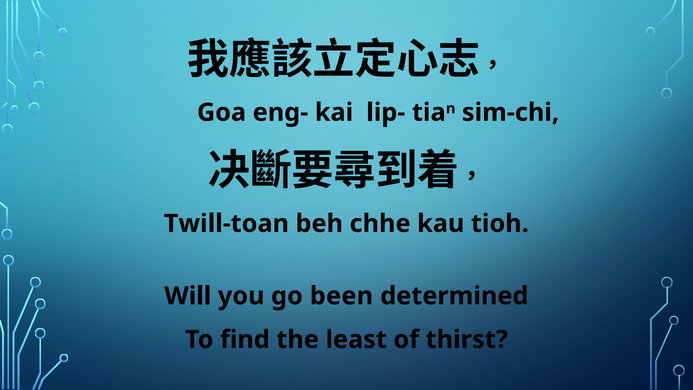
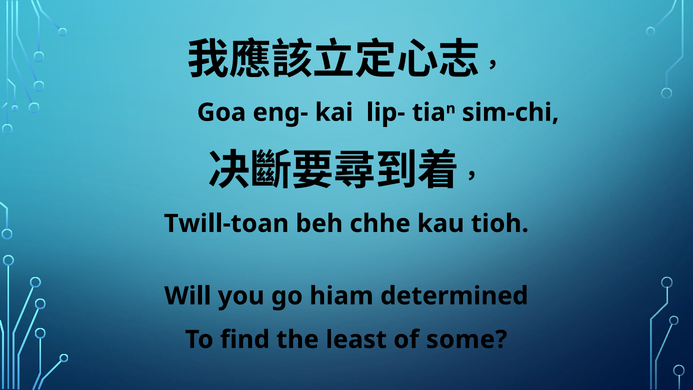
been: been -> hiam (341, 296)
thirst: thirst -> some (467, 339)
